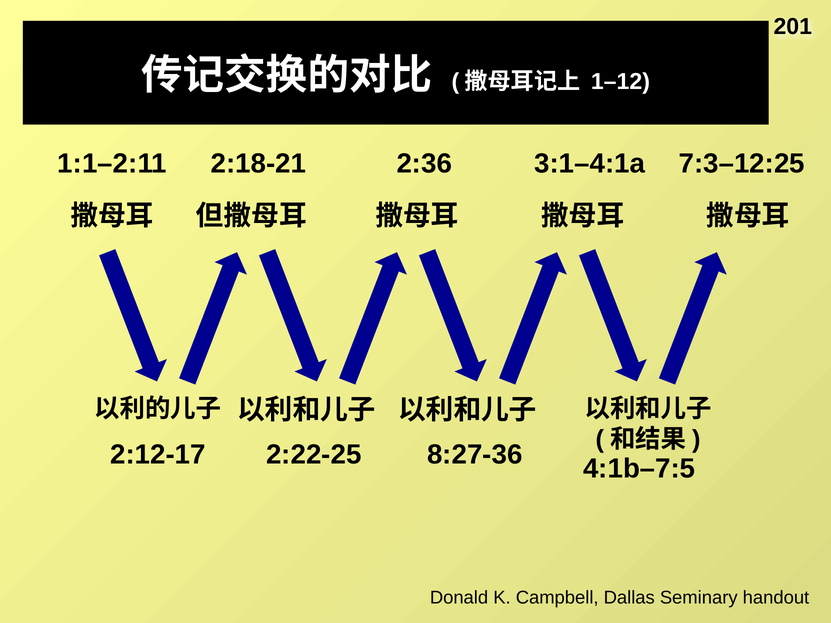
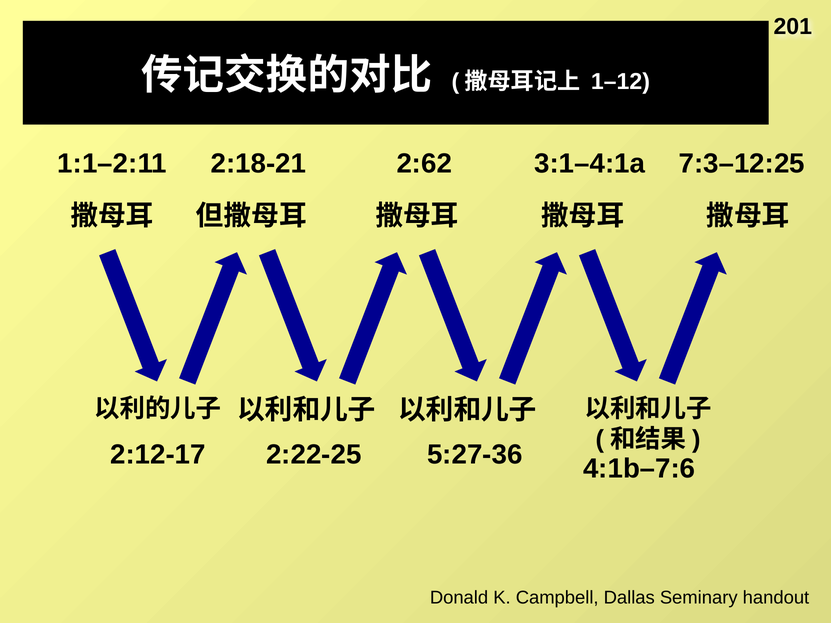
2:36: 2:36 -> 2:62 (424, 164)
8:27-36: 8:27-36 -> 5:27-36 (475, 455)
4:1b–7:5: 4:1b–7:5 -> 4:1b–7:6 (639, 469)
